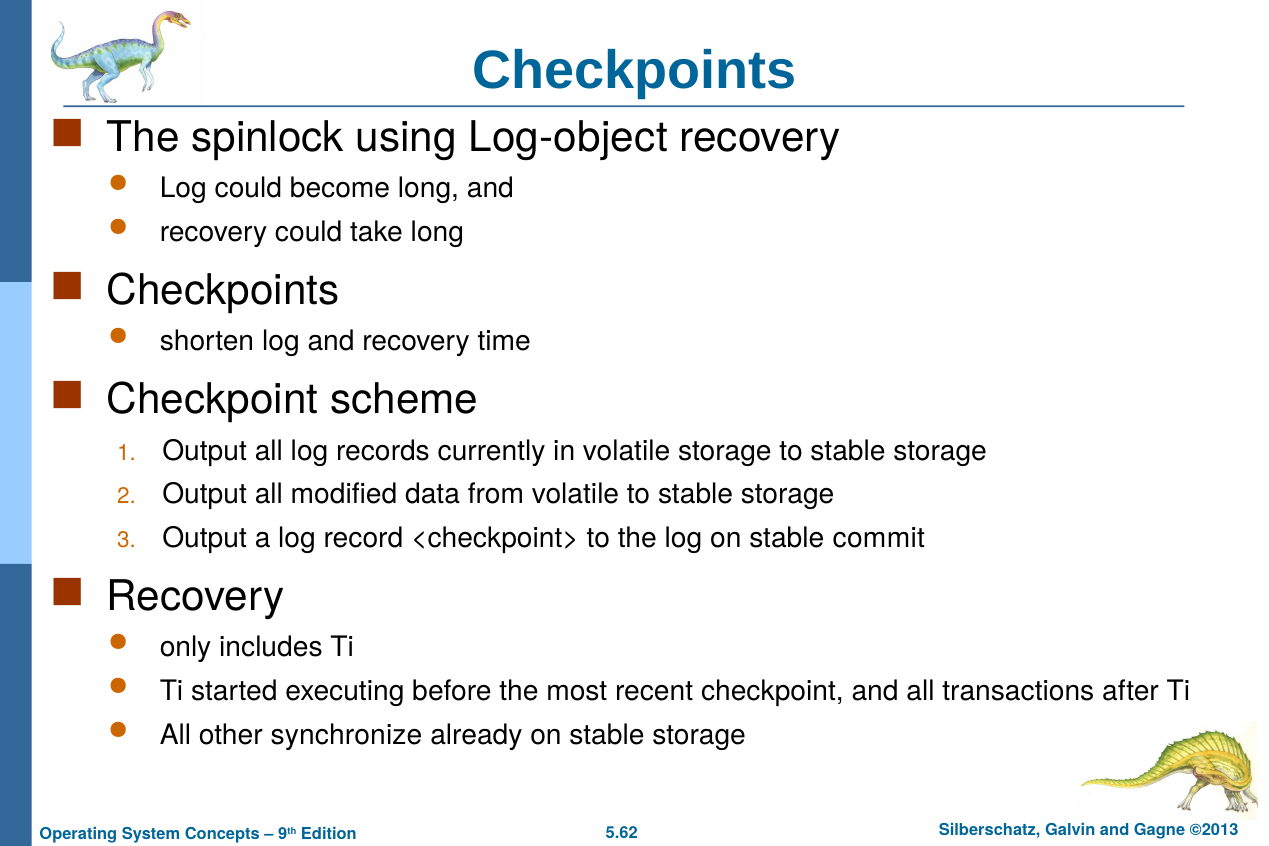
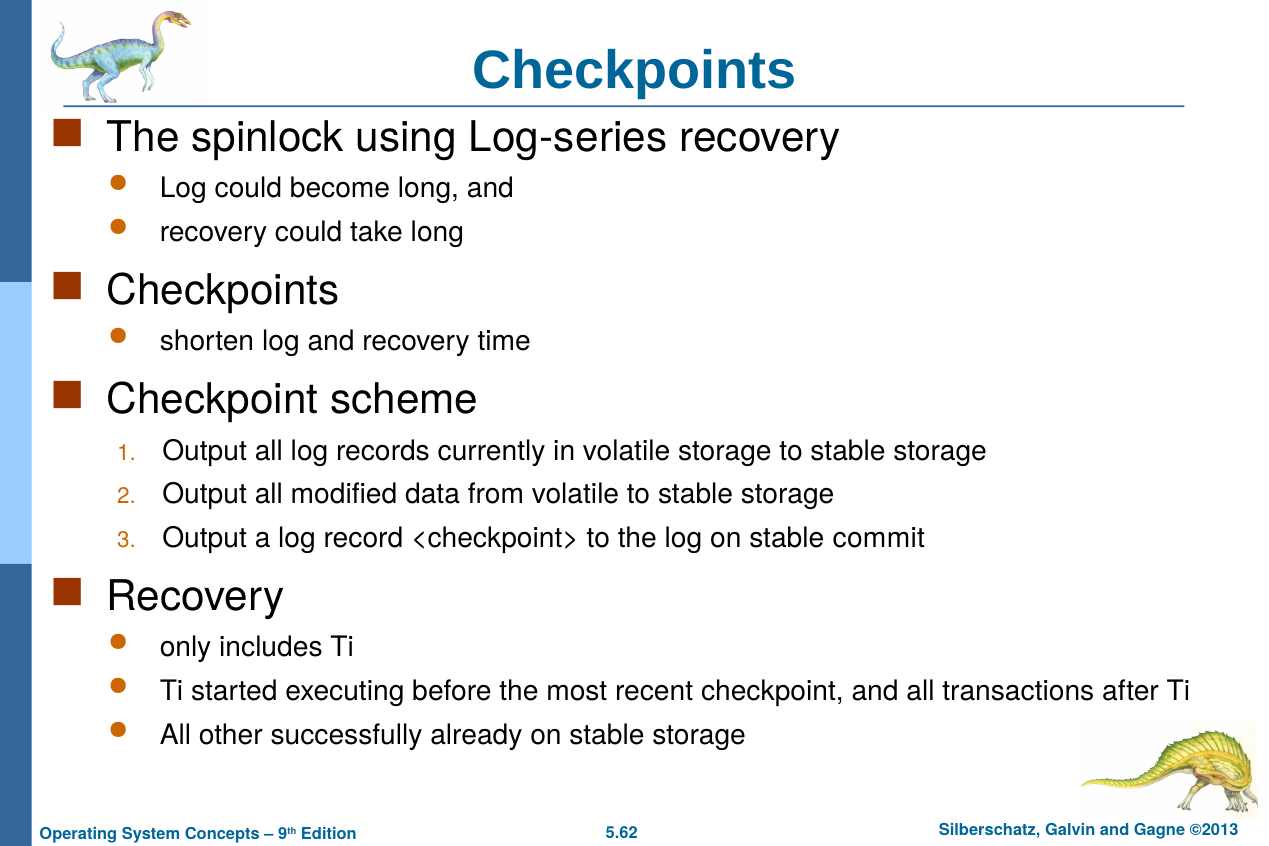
Log-object: Log-object -> Log-series (568, 137)
synchronize: synchronize -> successfully (347, 735)
